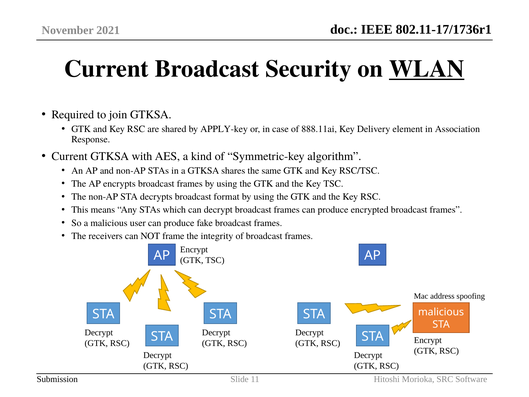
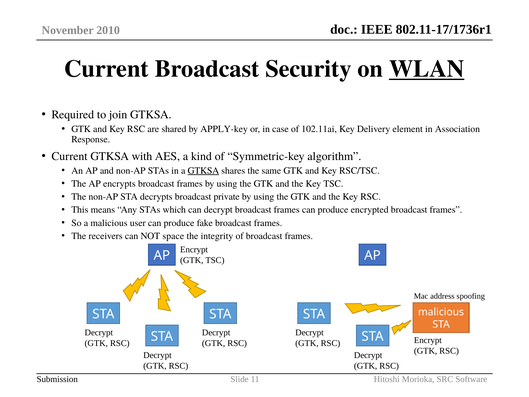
2021: 2021 -> 2010 (108, 30)
888.11ai: 888.11ai -> 102.11ai (319, 129)
GTKSA underline: none -> present (203, 170)
format: format -> private (227, 197)
frame: frame -> space (173, 236)
